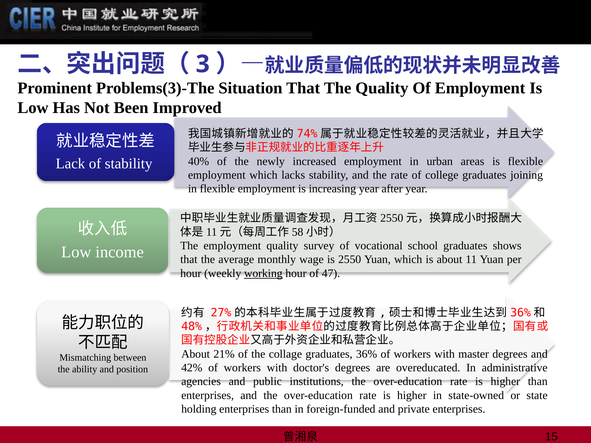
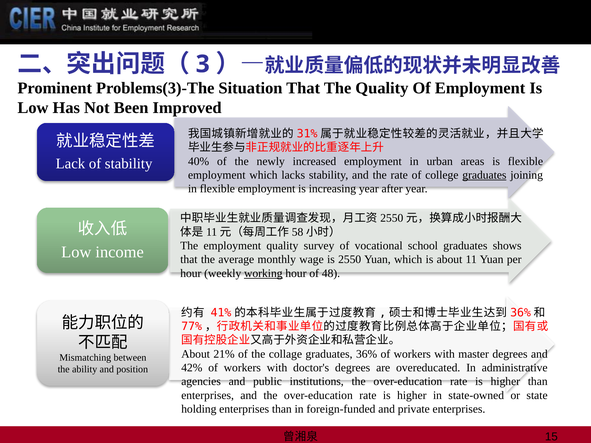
74%: 74% -> 31% (307, 134)
graduates underline: none -> present (484, 175)
47: 47 -> 48 (331, 273)
27%: 27% -> 41% (221, 313)
48%: 48% -> 77% (192, 327)
